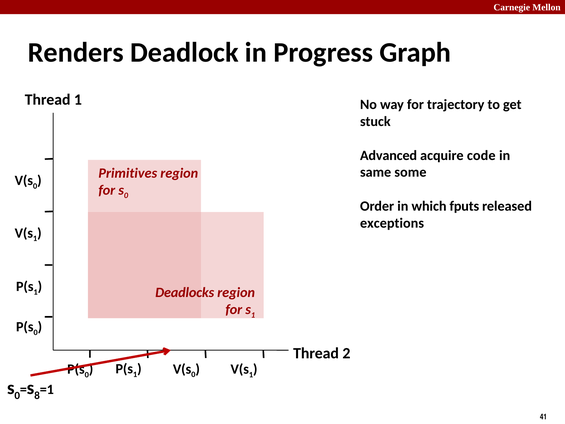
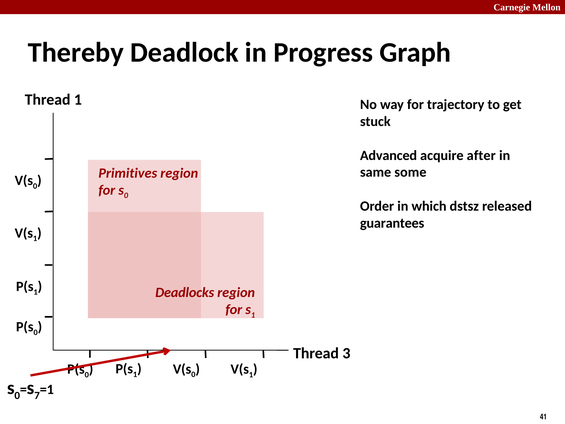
Renders: Renders -> Thereby (76, 52)
code: code -> after (481, 155)
fputs: fputs -> dstsz (464, 206)
exceptions: exceptions -> guarantees (392, 223)
2: 2 -> 3 (346, 353)
8: 8 -> 7 (37, 395)
